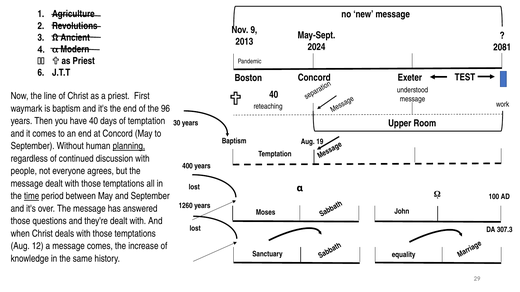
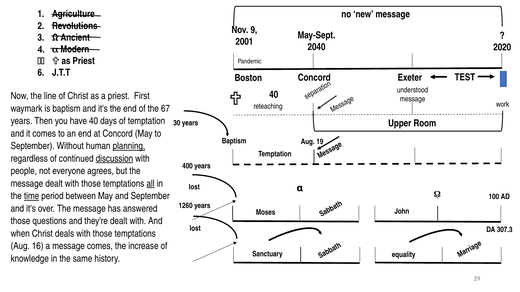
2013: 2013 -> 2001 (244, 42)
2024: 2024 -> 2040 (316, 47)
2081: 2081 -> 2020 (502, 47)
96: 96 -> 67 (165, 109)
discussion underline: none -> present (114, 159)
all underline: none -> present (151, 184)
12: 12 -> 16 (38, 246)
